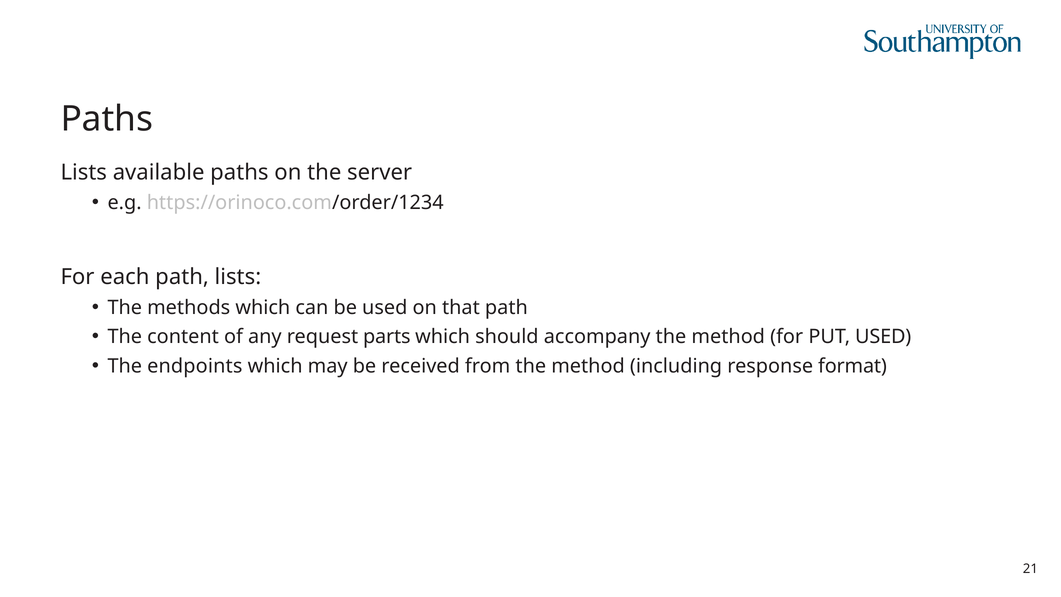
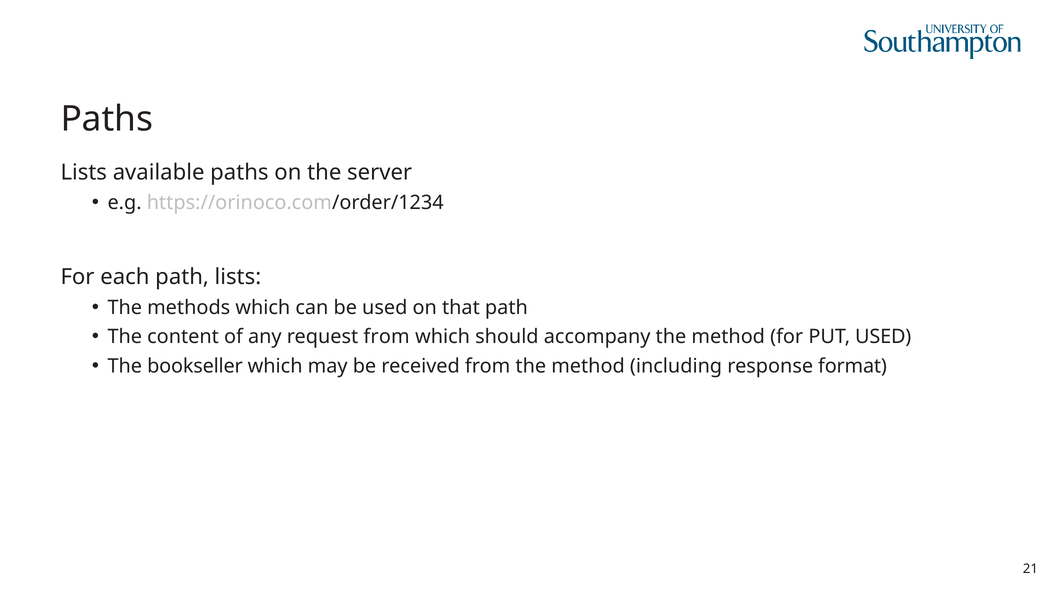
request parts: parts -> from (387, 337)
endpoints: endpoints -> bookseller (195, 366)
